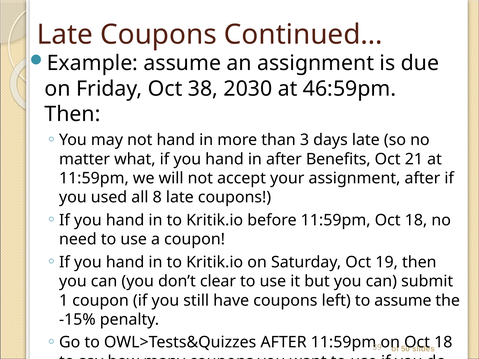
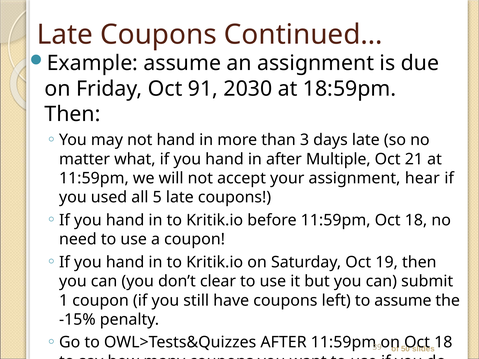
38: 38 -> 91 (203, 89)
46:59pm: 46:59pm -> 18:59pm (350, 89)
Benefits: Benefits -> Multiple (338, 159)
assignment after: after -> hear (422, 178)
8: 8 -> 5 (157, 198)
